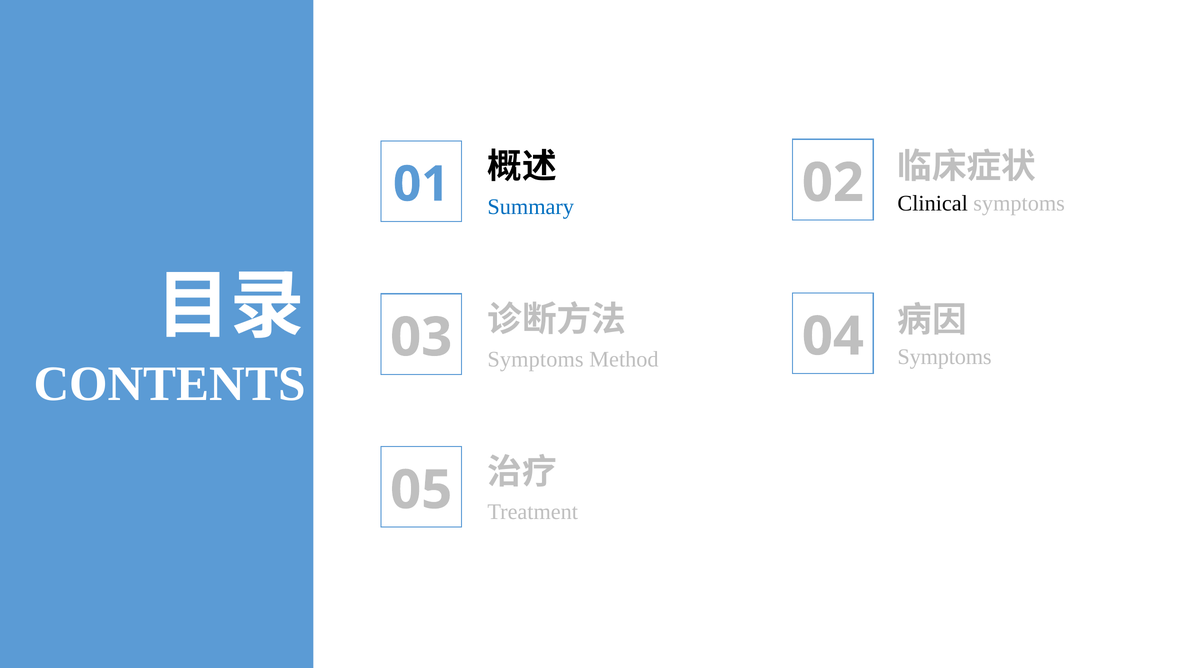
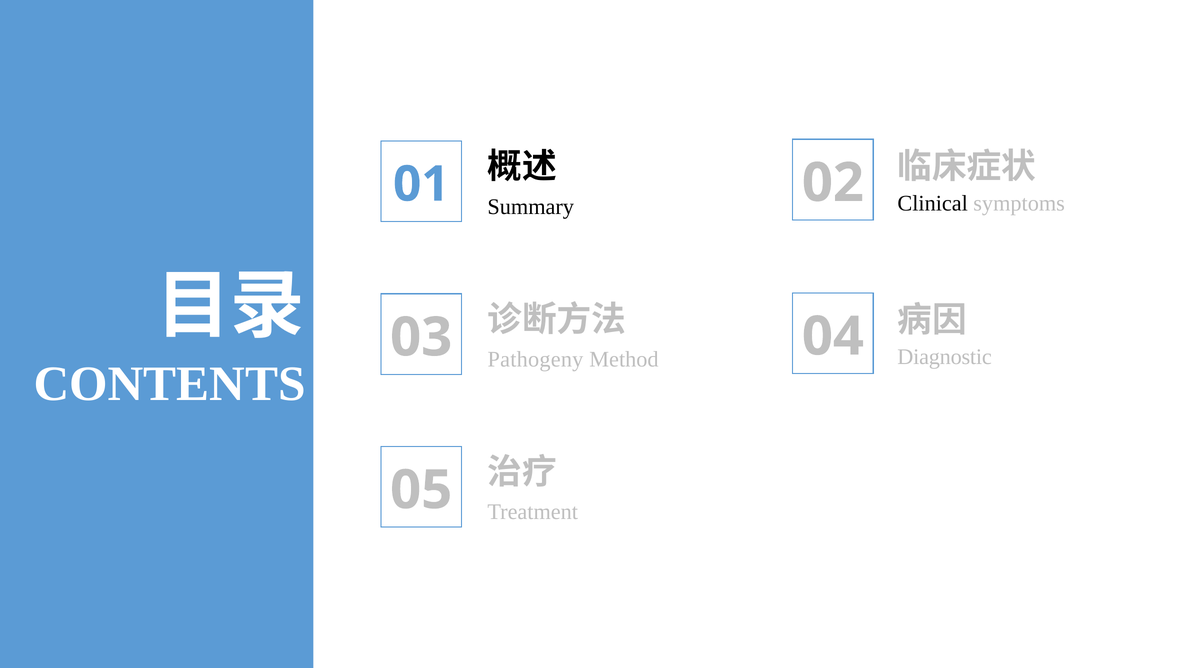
Summary colour: blue -> black (531, 207)
Symptoms: Symptoms -> Diagnostic (945, 357)
Symptoms: Symptoms -> Pathogeny (535, 360)
